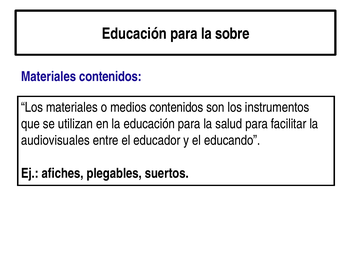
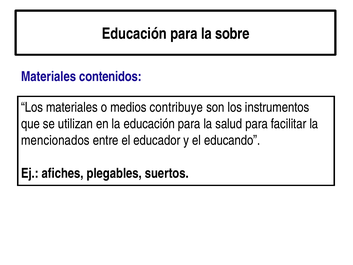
medios contenidos: contenidos -> contribuye (176, 107)
audiovisuales: audiovisuales -> mencionados (55, 140)
